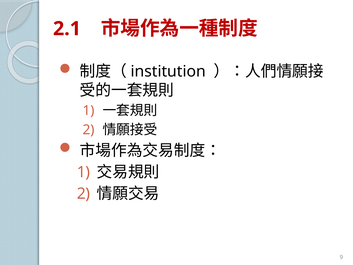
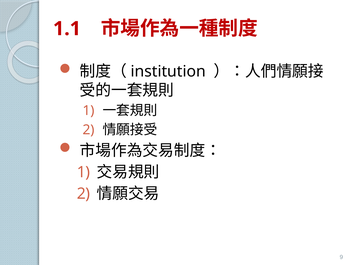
2.1: 2.1 -> 1.1 (67, 29)
